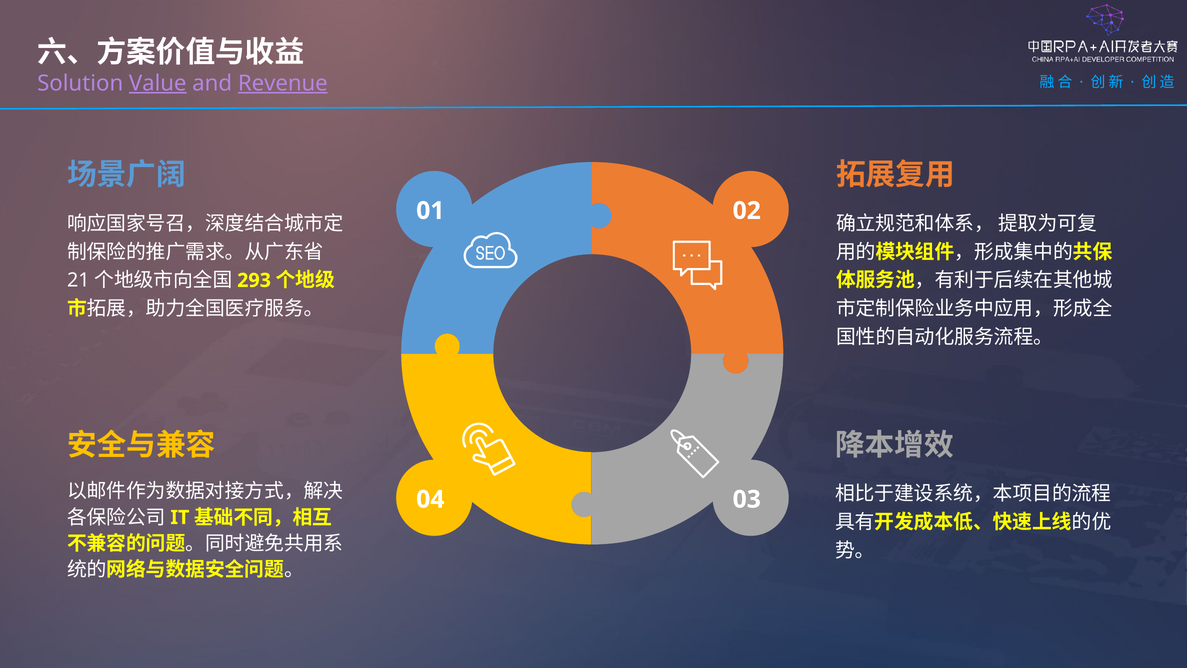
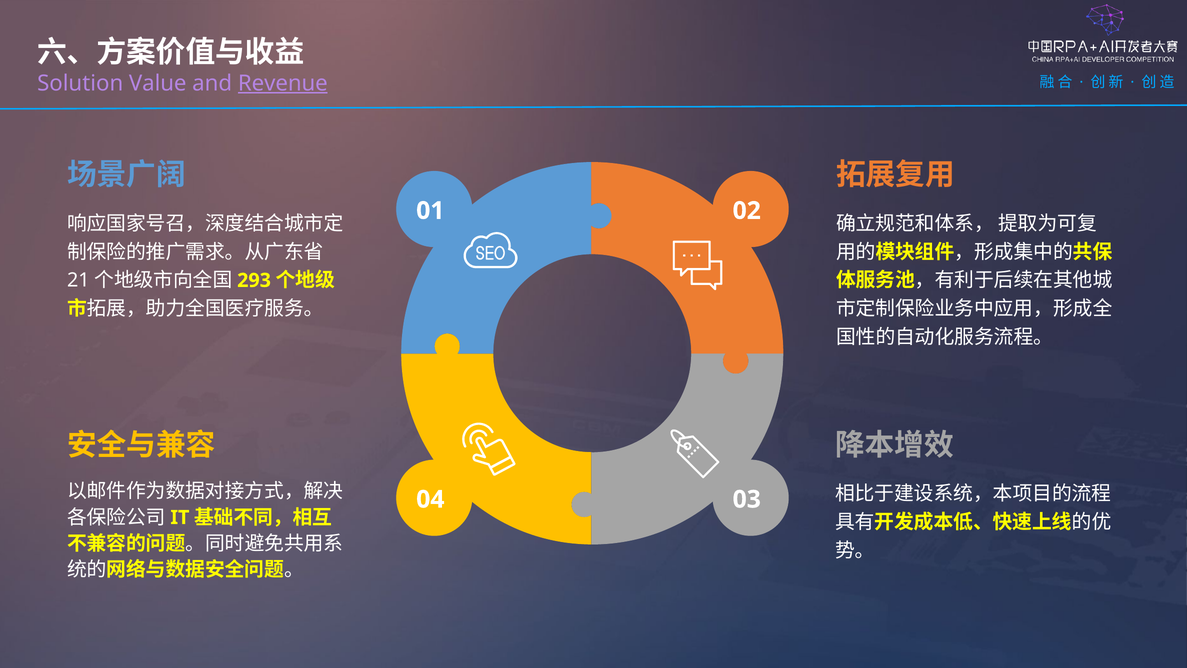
Value underline: present -> none (158, 83)
